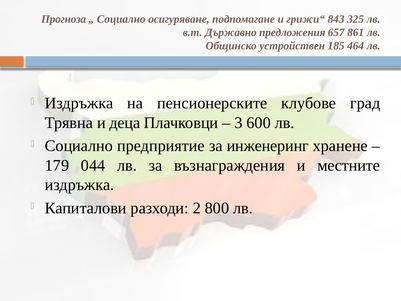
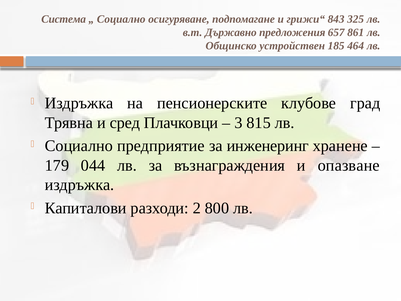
Прогноза: Прогноза -> Система (64, 19)
деца: деца -> сред (125, 123)
600: 600 -> 815 (259, 123)
местните: местните -> опазване (349, 165)
